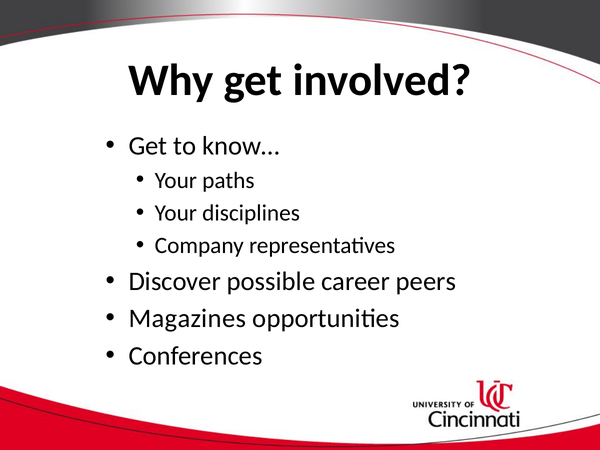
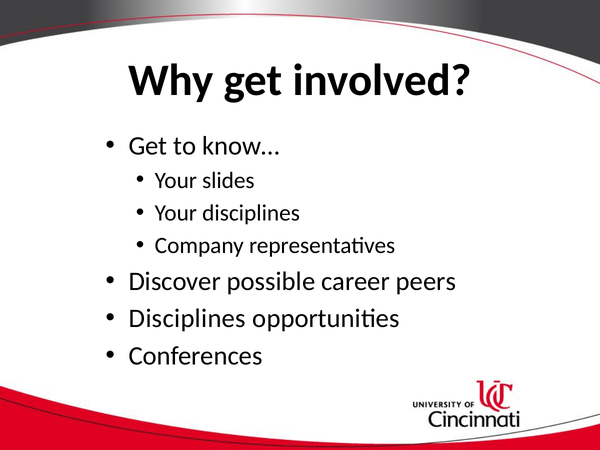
paths: paths -> slides (228, 180)
Magazines: Magazines -> Disciplines (187, 319)
